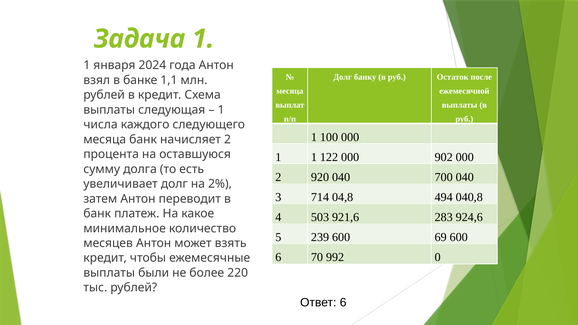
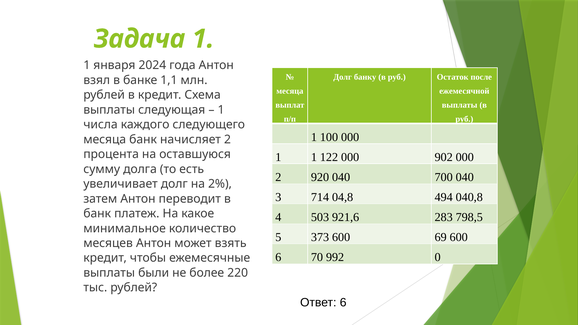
924,6: 924,6 -> 798,5 (469, 217)
239: 239 -> 373 (320, 237)
